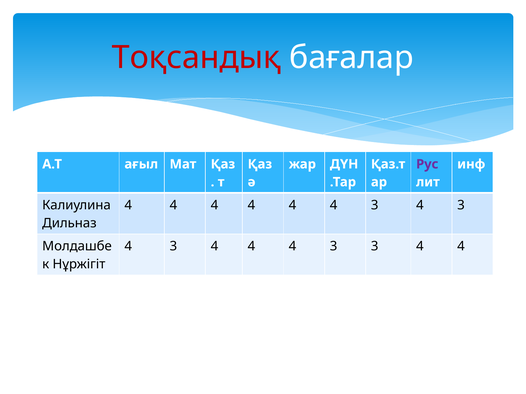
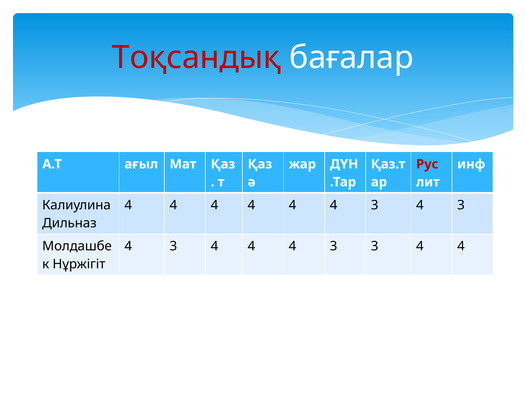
Рус colour: purple -> red (427, 164)
